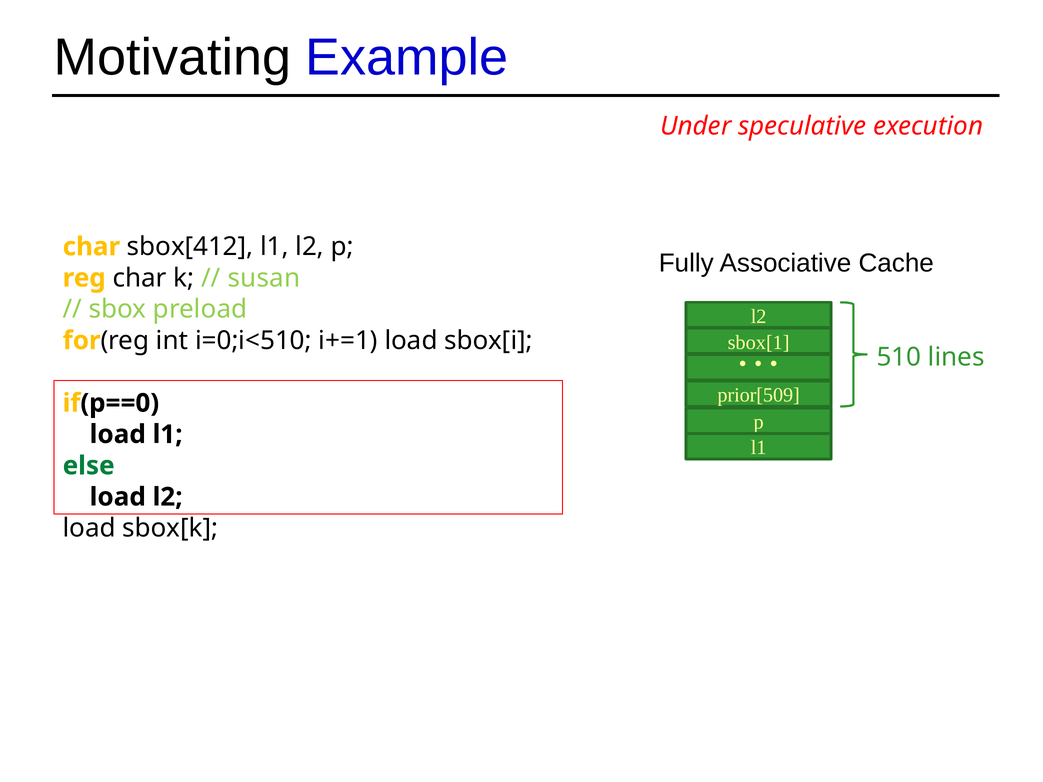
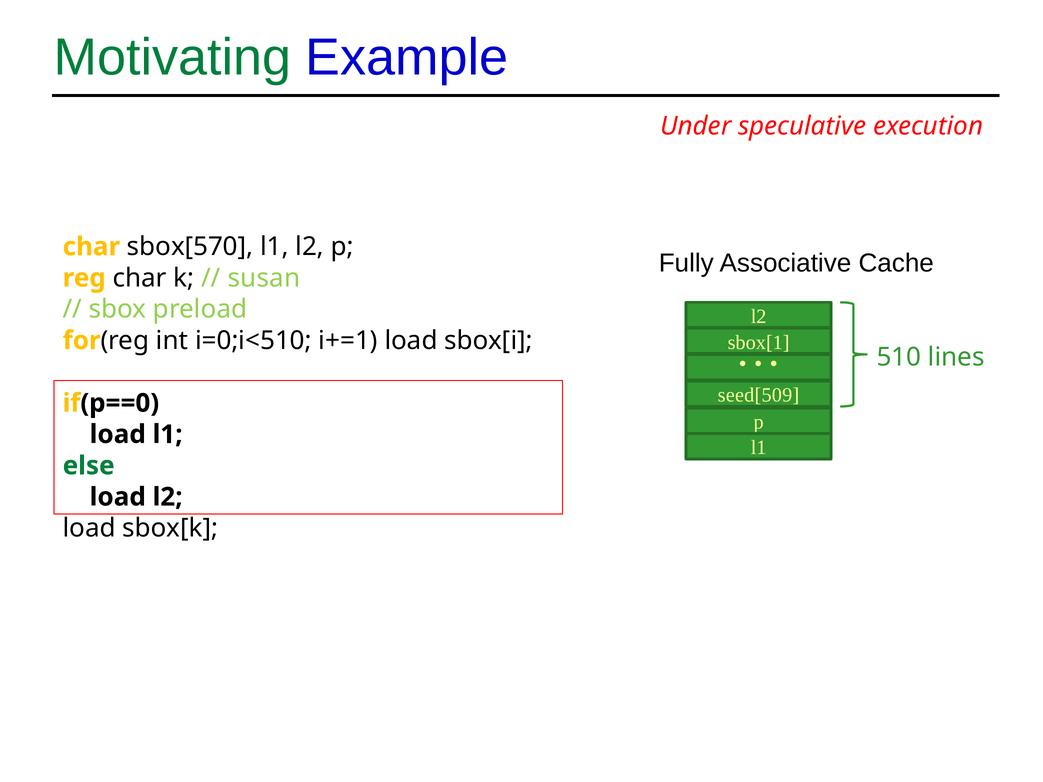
Motivating colour: black -> green (172, 57)
sbox[412: sbox[412 -> sbox[570 (190, 247)
prior[509: prior[509 -> seed[509 (759, 395)
